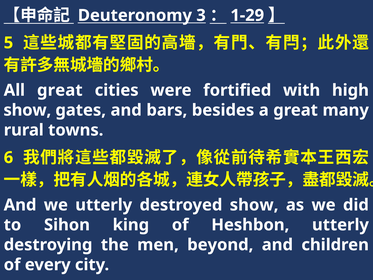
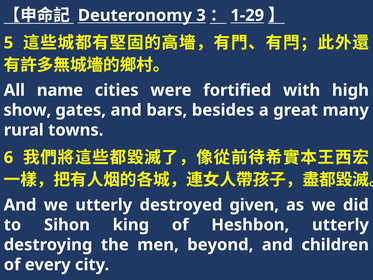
All great: great -> name (60, 90)
destroyed show: show -> given (254, 205)
